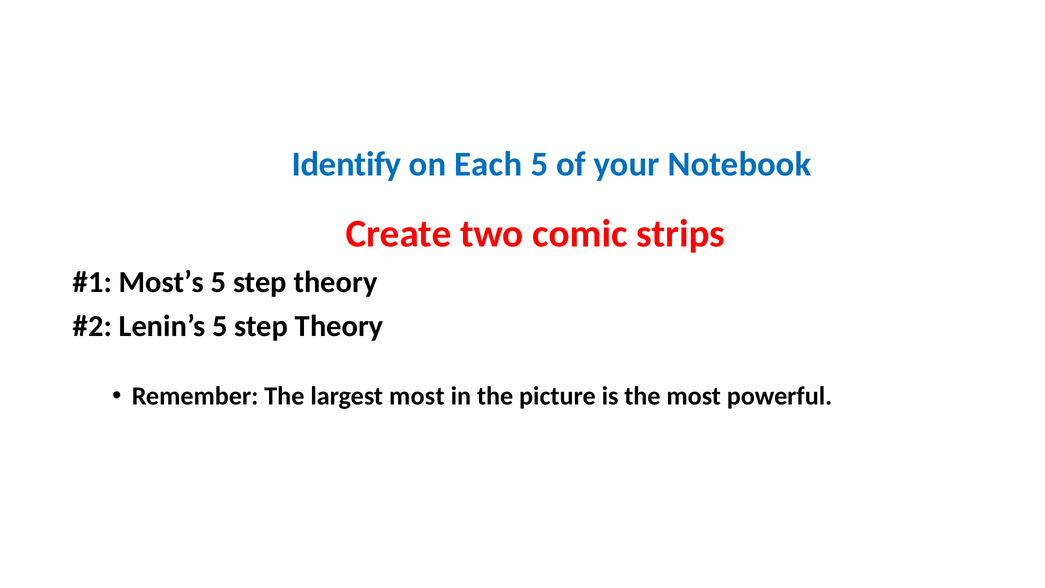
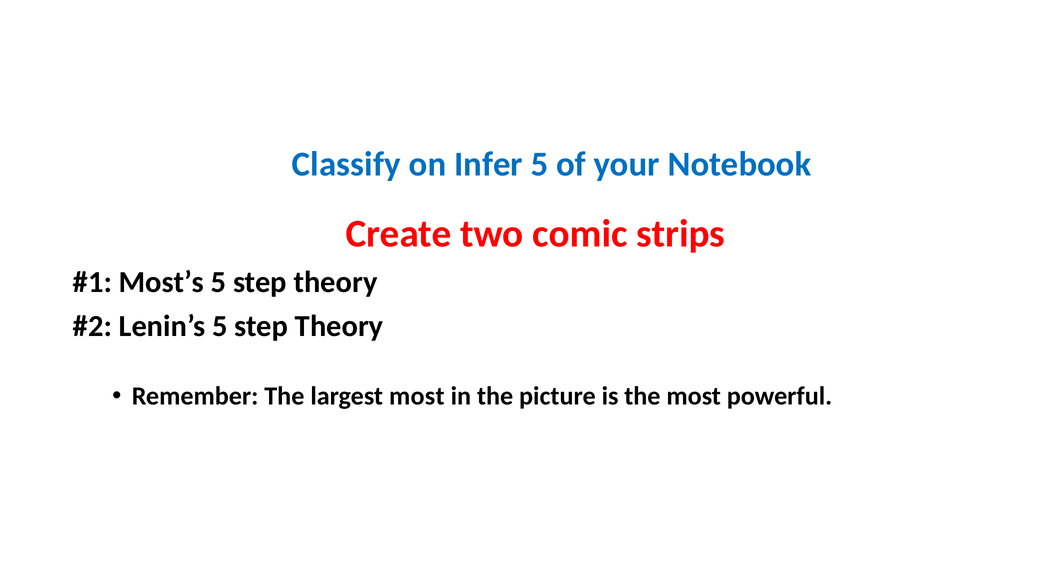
Identify: Identify -> Classify (346, 164)
Each: Each -> Infer (489, 164)
